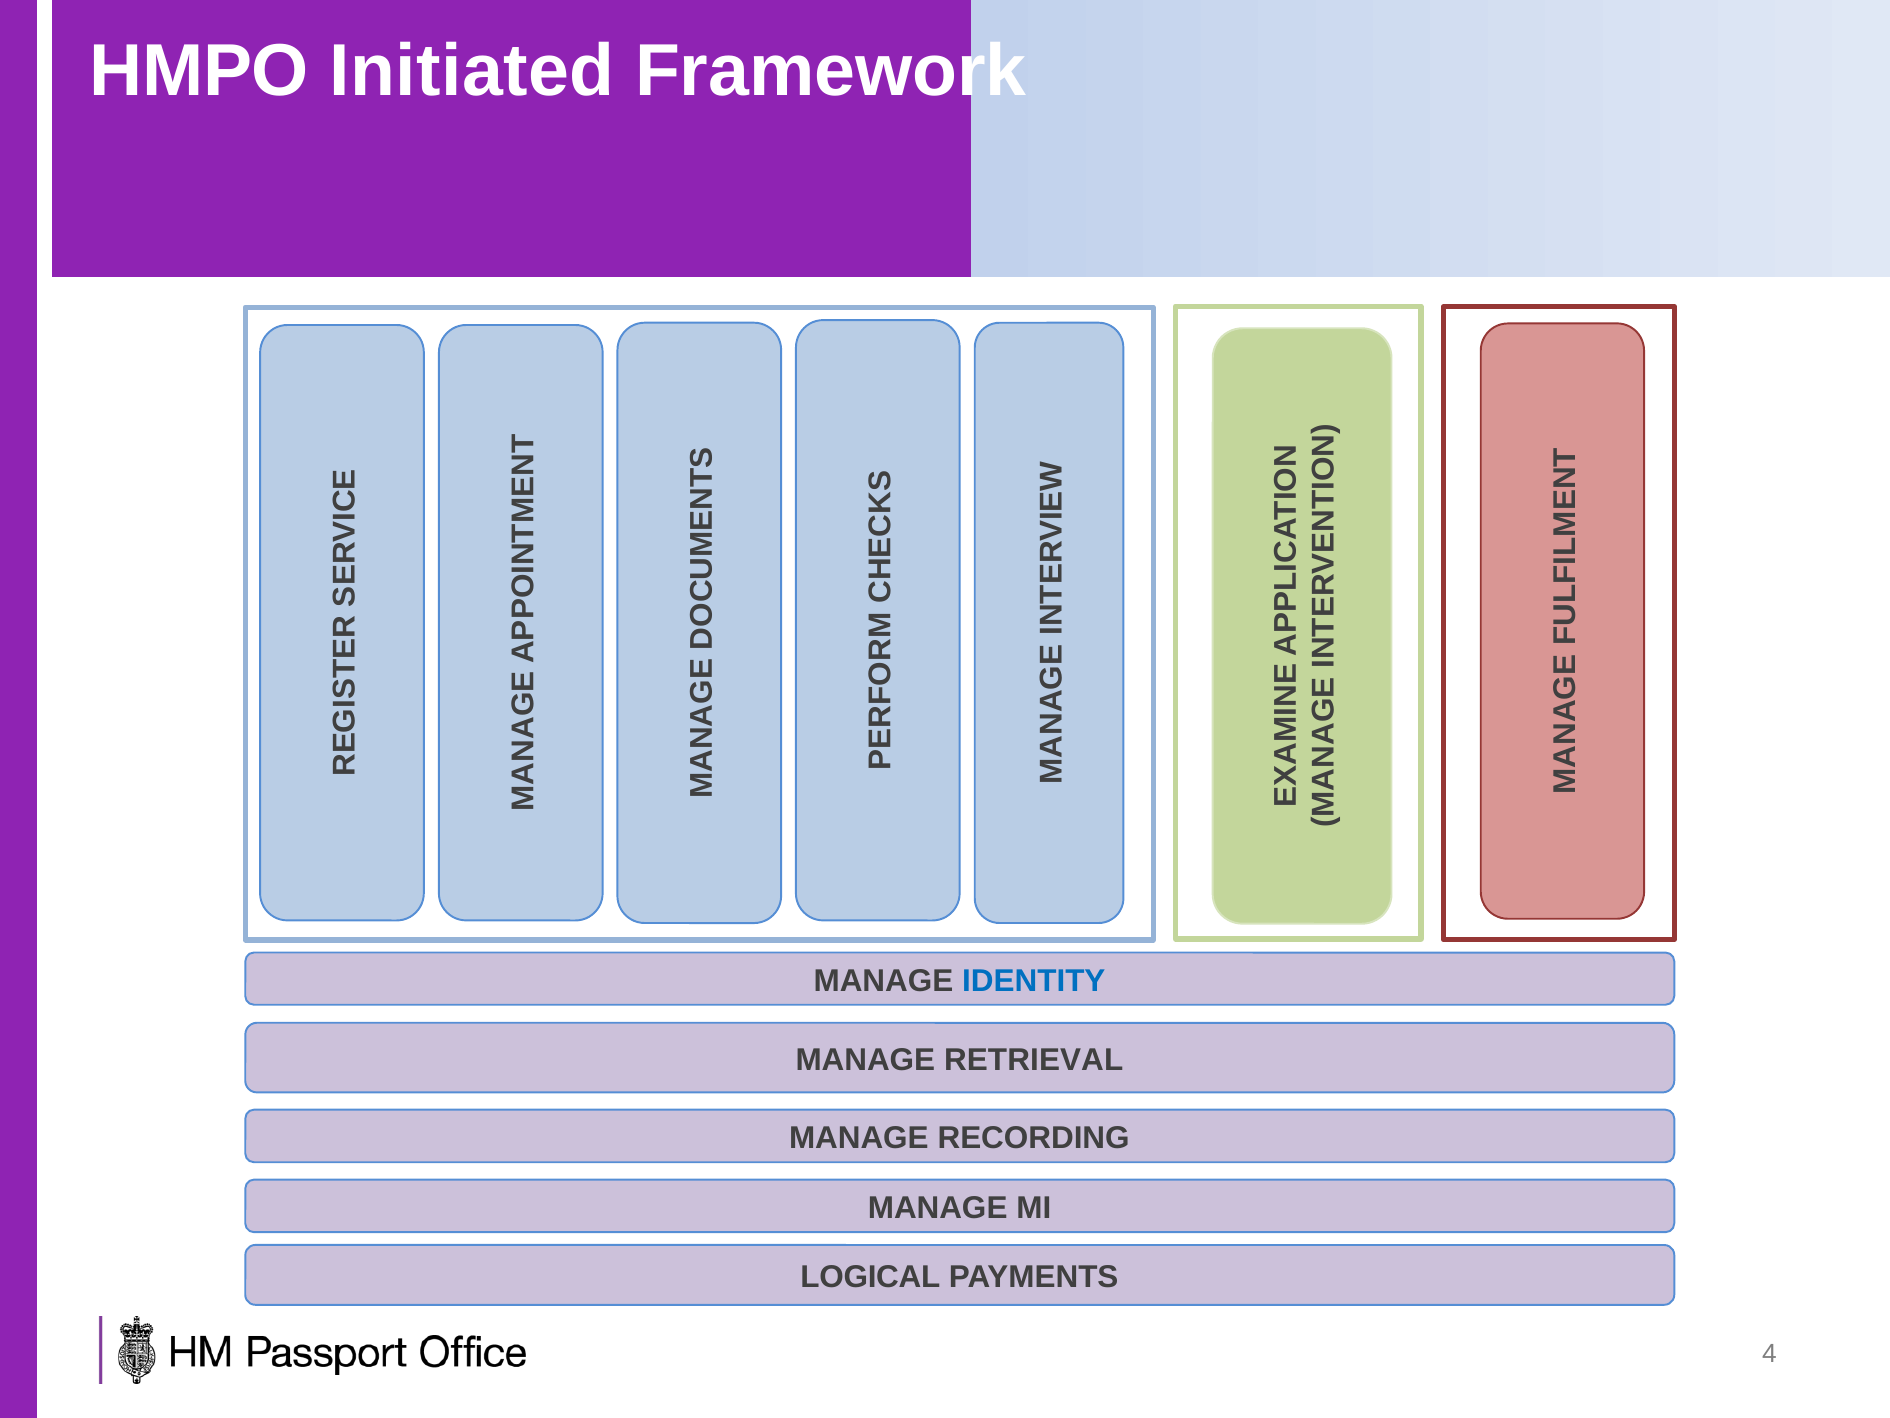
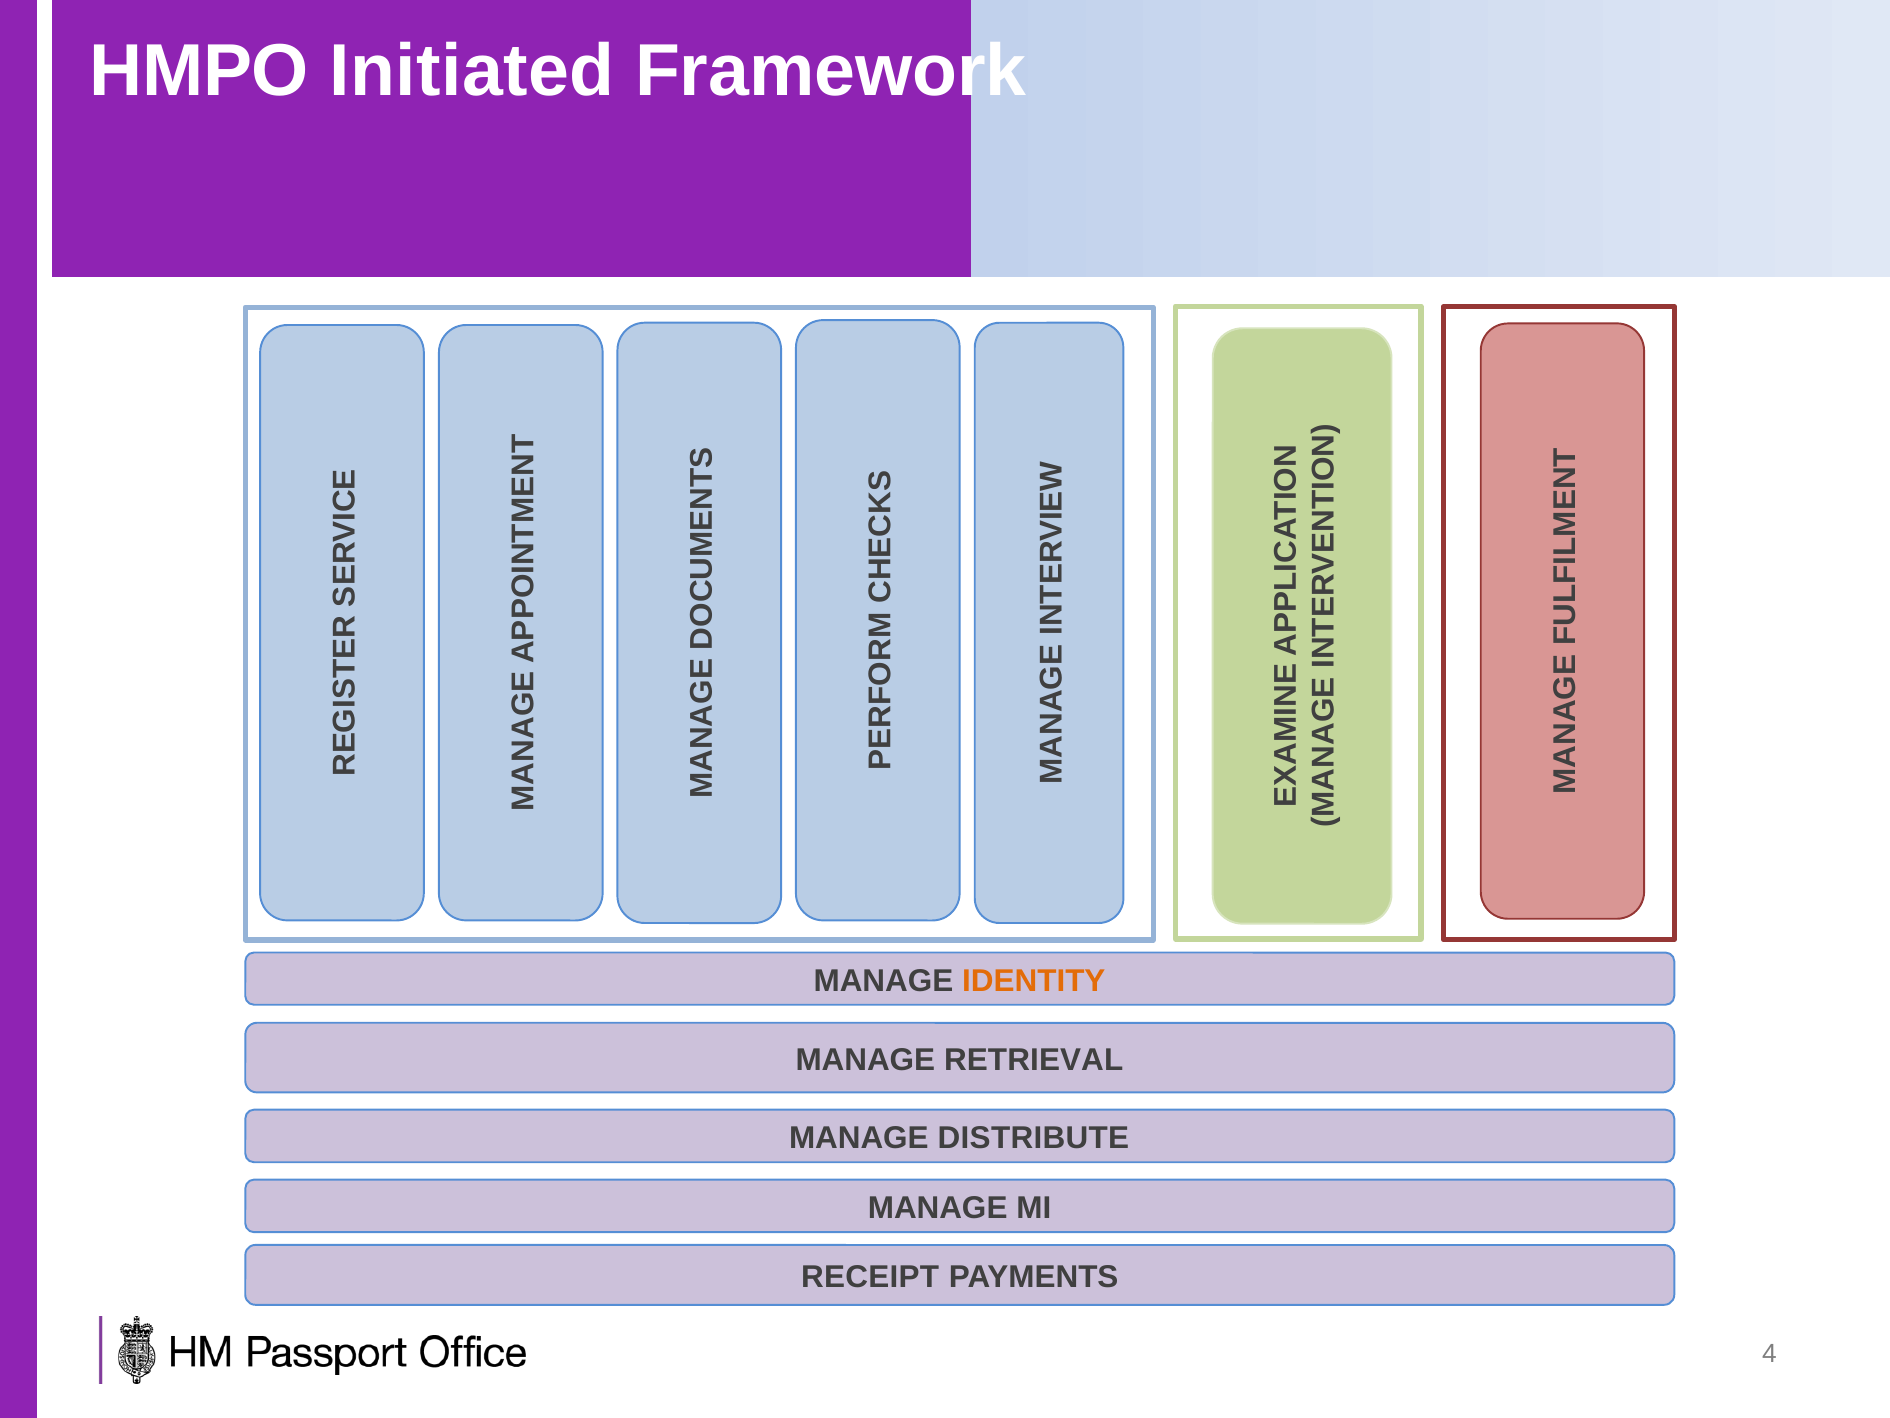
IDENTITY colour: blue -> orange (1034, 980)
RECORDING: RECORDING -> DISTRIBUTE (1033, 1138)
LOGICAL: LOGICAL -> RECEIPT (870, 1277)
